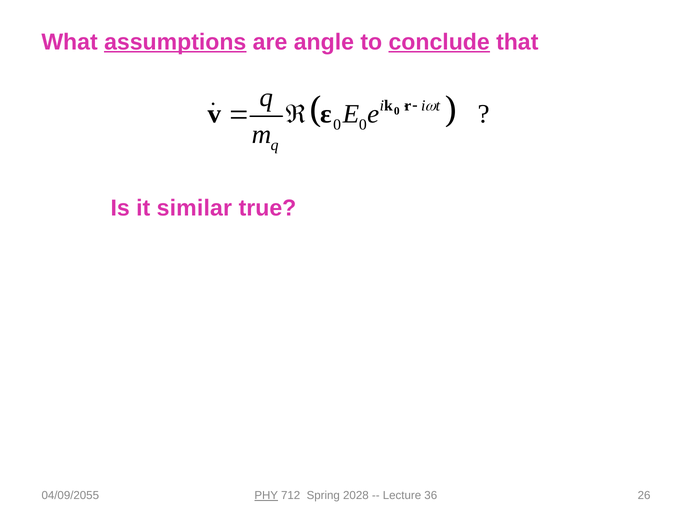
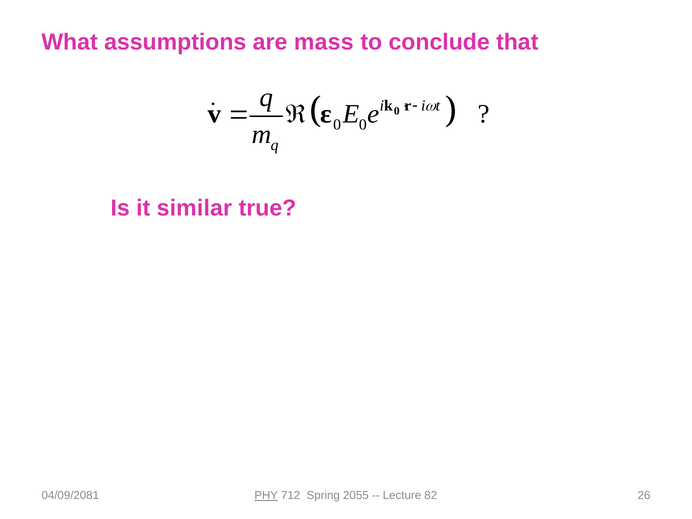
assumptions underline: present -> none (175, 42)
angle: angle -> mass (324, 42)
conclude underline: present -> none (439, 42)
04/09/2055: 04/09/2055 -> 04/09/2081 (70, 496)
2028: 2028 -> 2055 (356, 496)
36: 36 -> 82 (431, 496)
